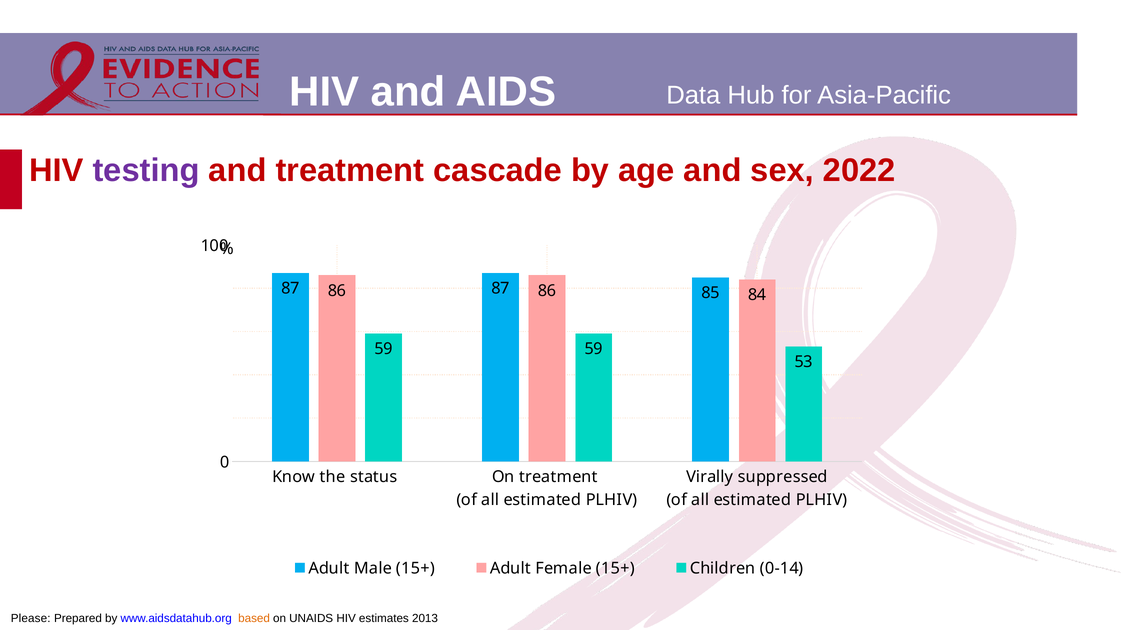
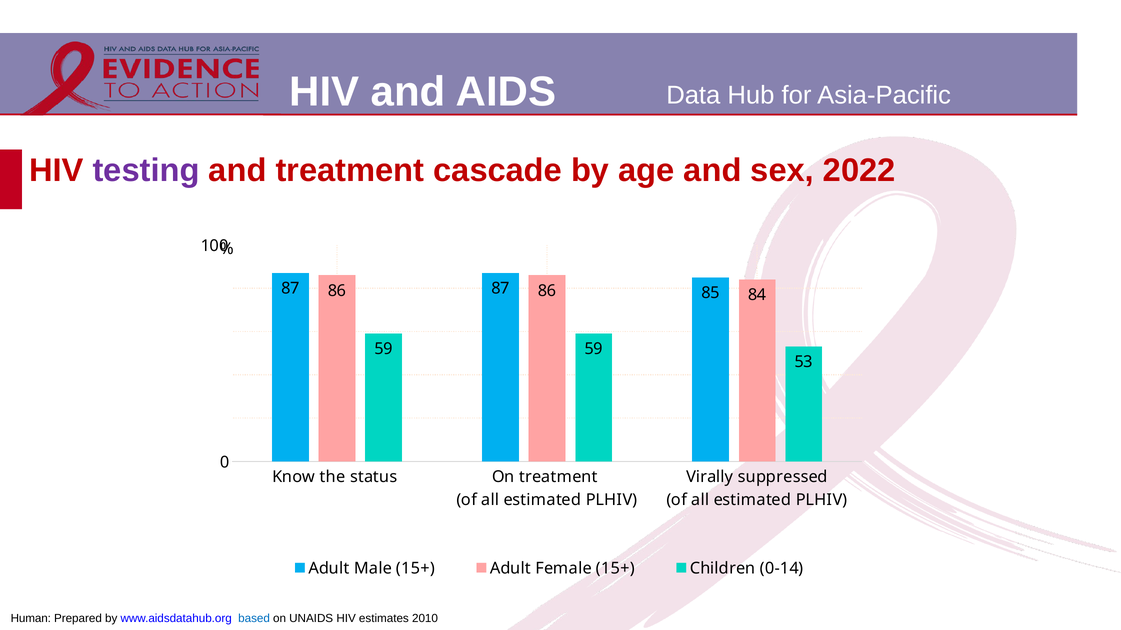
Please: Please -> Human (31, 619)
based colour: orange -> blue (254, 619)
2013: 2013 -> 2010 (425, 619)
